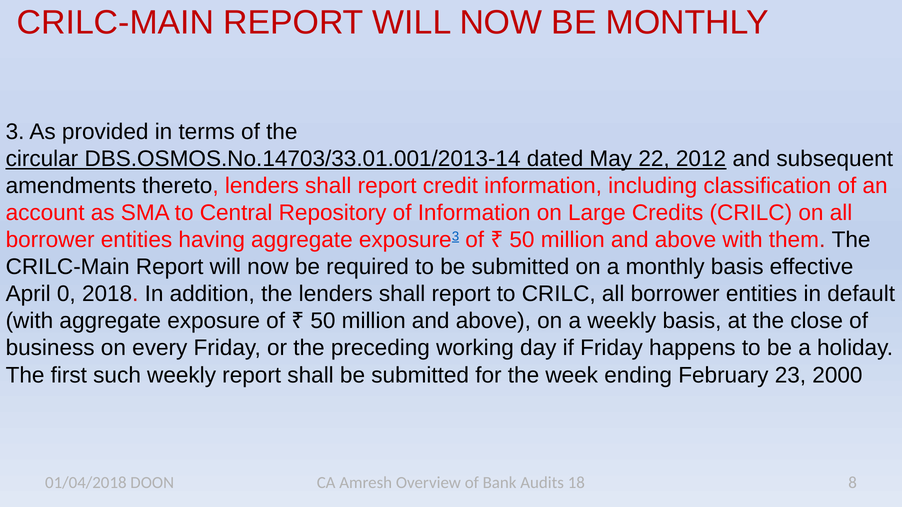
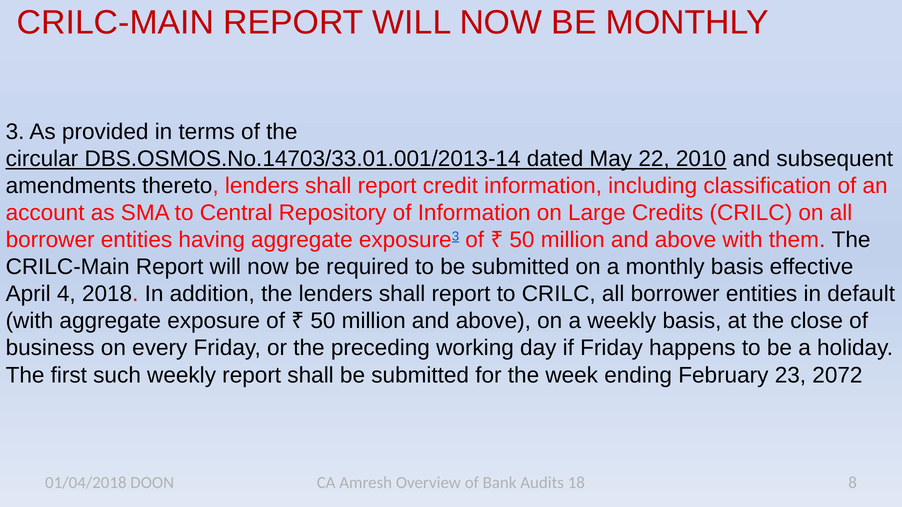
2012: 2012 -> 2010 (701, 159)
0: 0 -> 4 (66, 294)
2000: 2000 -> 2072 (837, 375)
